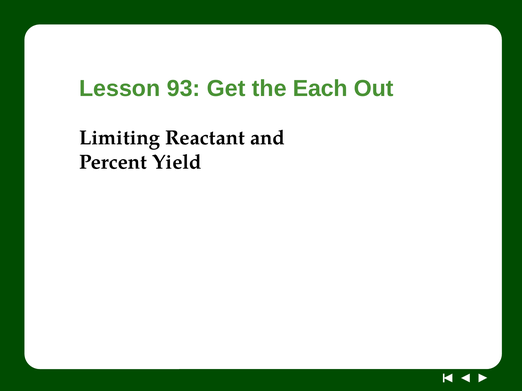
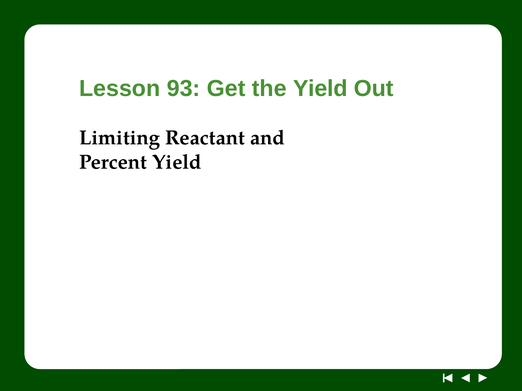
the Each: Each -> Yield (320, 89)
